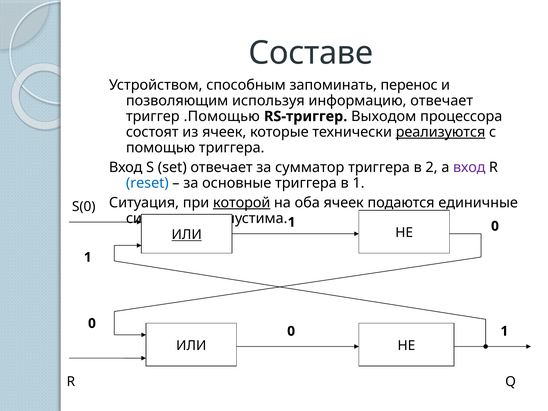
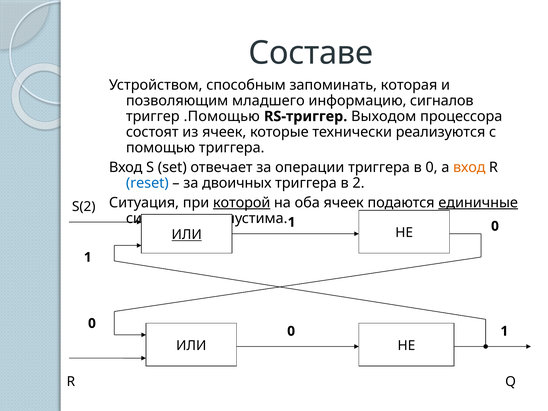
перенос: перенос -> которая (409, 85)
используя: используя -> младшего (268, 101)
информацию отвечает: отвечает -> сигналов (442, 101)
реализуются underline: present -> none (441, 132)
сумматор: сумматор -> операции (310, 167)
в 2: 2 -> 0 (432, 167)
вход colour: purple -> orange (469, 167)
основные: основные -> двоичных (237, 183)
в 1: 1 -> 2 (359, 183)
единичные underline: none -> present (478, 203)
S(0: S(0 -> S(2 (84, 207)
